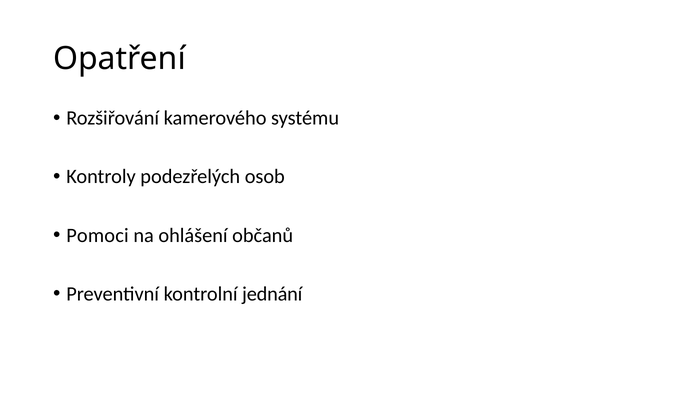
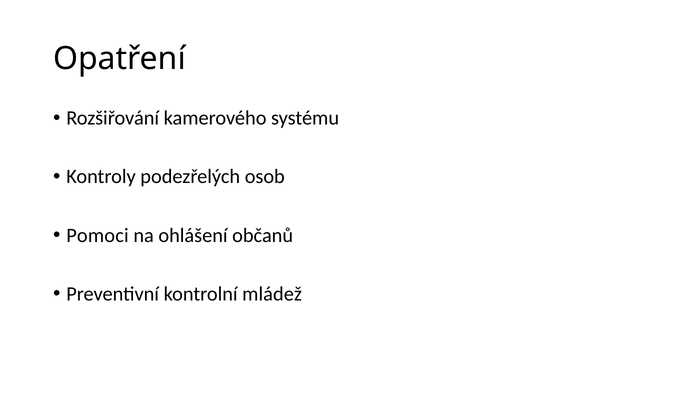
jednání: jednání -> mládež (272, 294)
